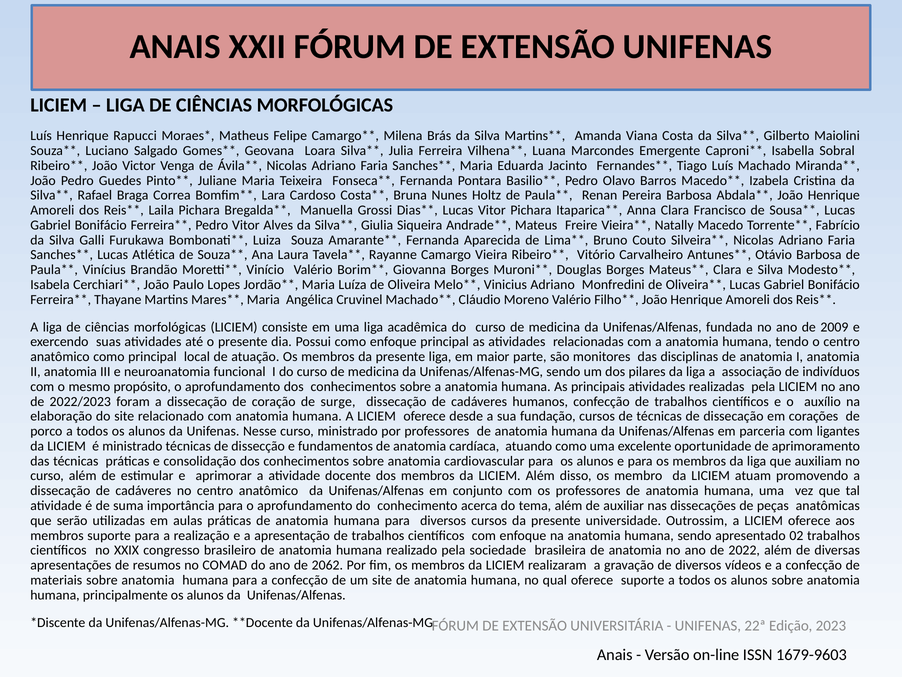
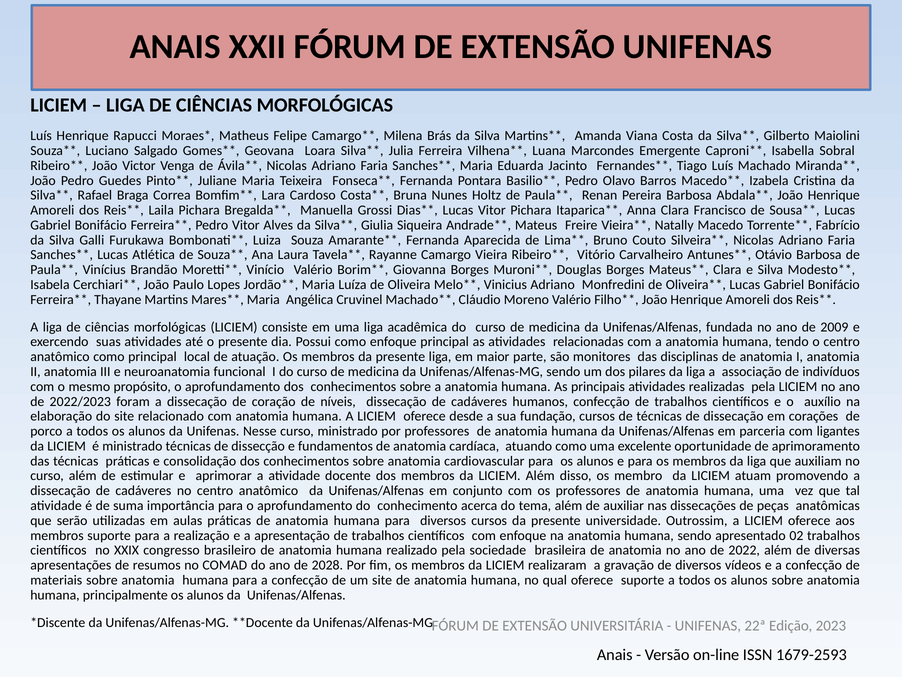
surge: surge -> níveis (338, 401)
2062: 2062 -> 2028 (327, 565)
1679-9603: 1679-9603 -> 1679-2593 (811, 655)
